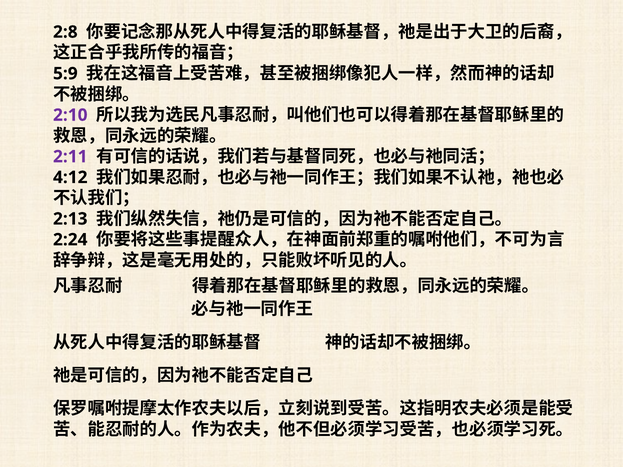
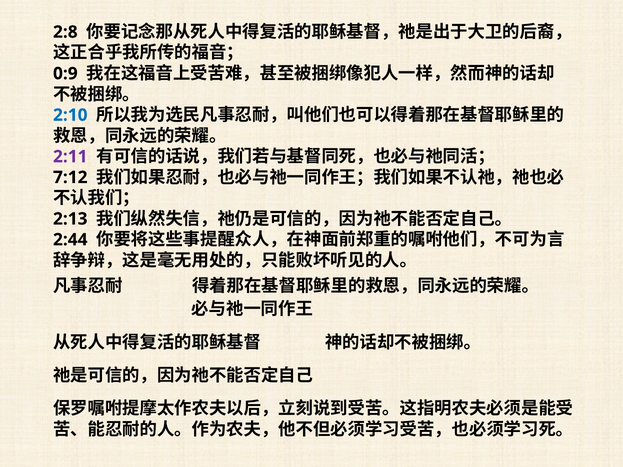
5:9: 5:9 -> 0:9 (65, 74)
2:10 colour: purple -> blue (70, 115)
4:12: 4:12 -> 7:12 (70, 177)
2:24: 2:24 -> 2:44 (70, 240)
